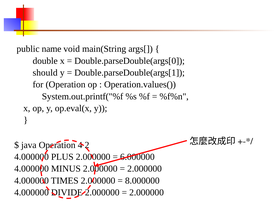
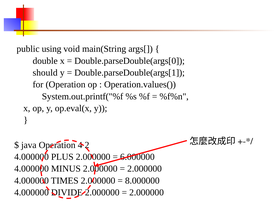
name: name -> using (52, 49)
